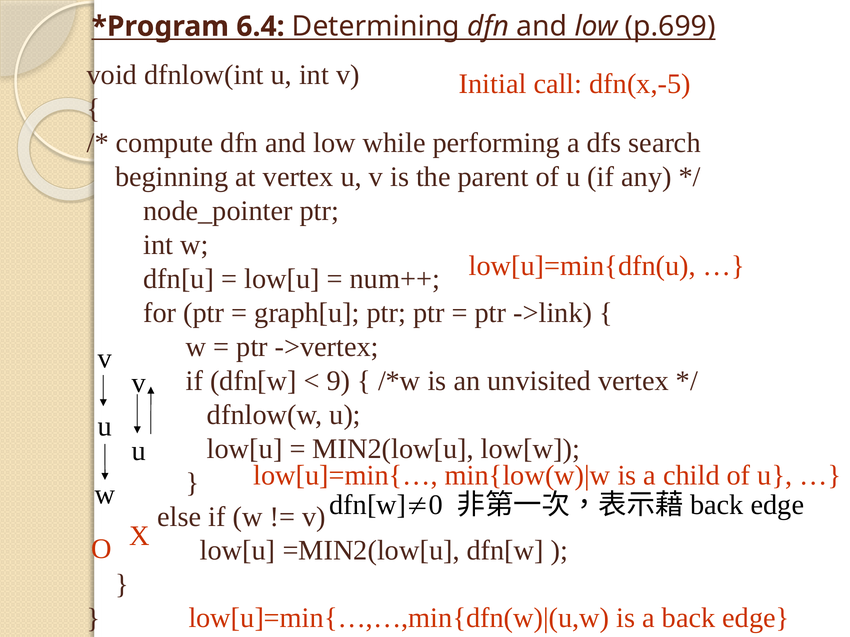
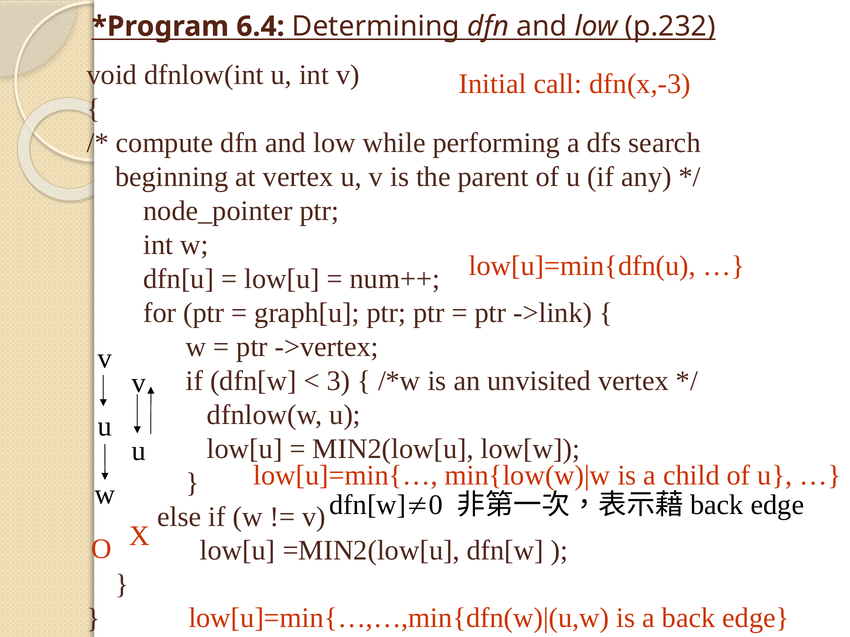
p.699: p.699 -> p.232 (670, 27)
dfn(x,-5: dfn(x,-5 -> dfn(x,-3 (640, 84)
9: 9 -> 3 (338, 381)
